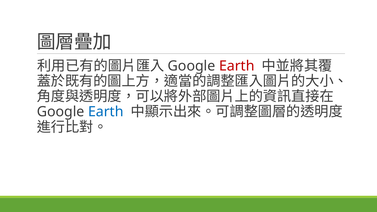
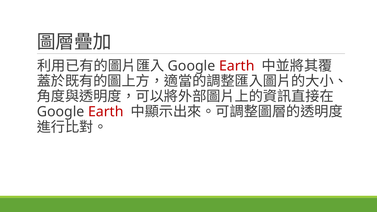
Earth colour: blue -> red (106, 112)
